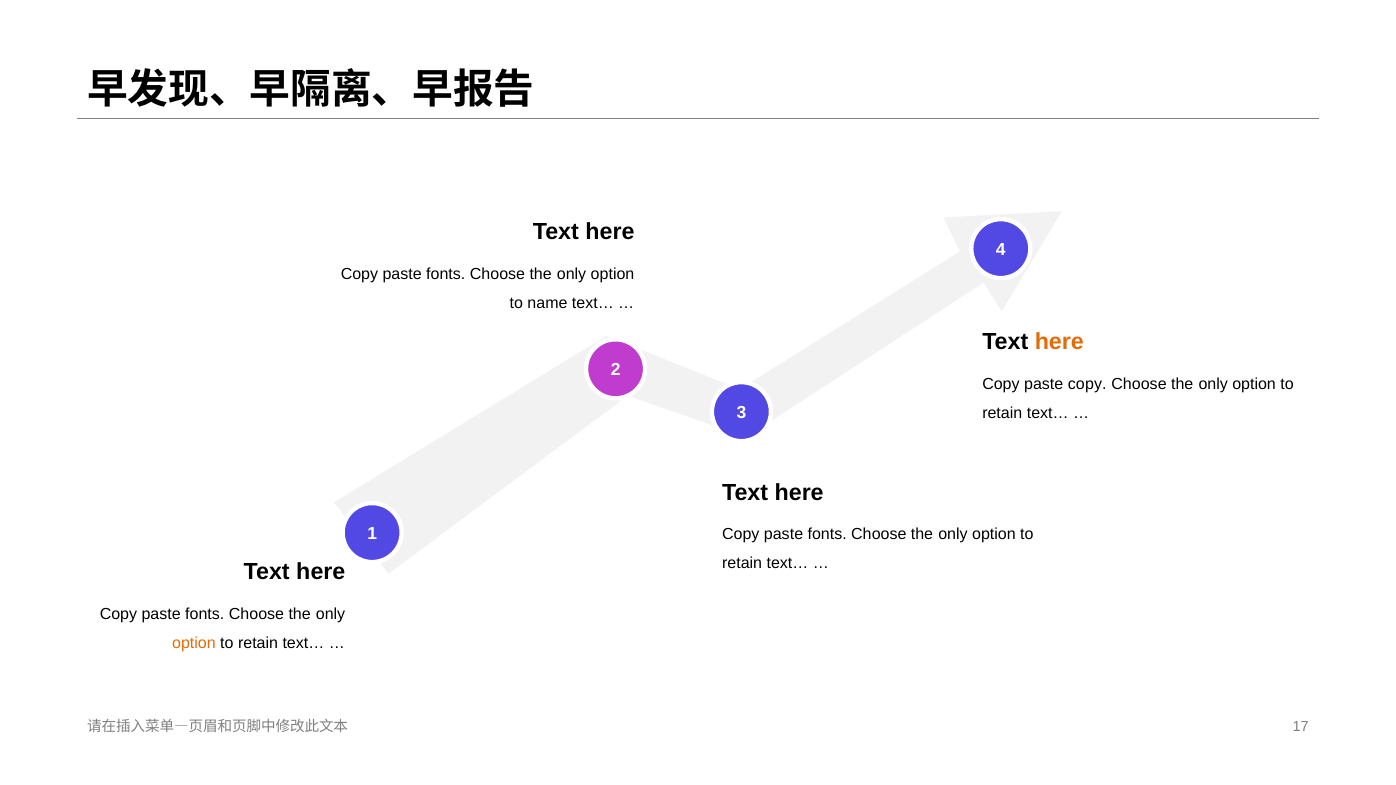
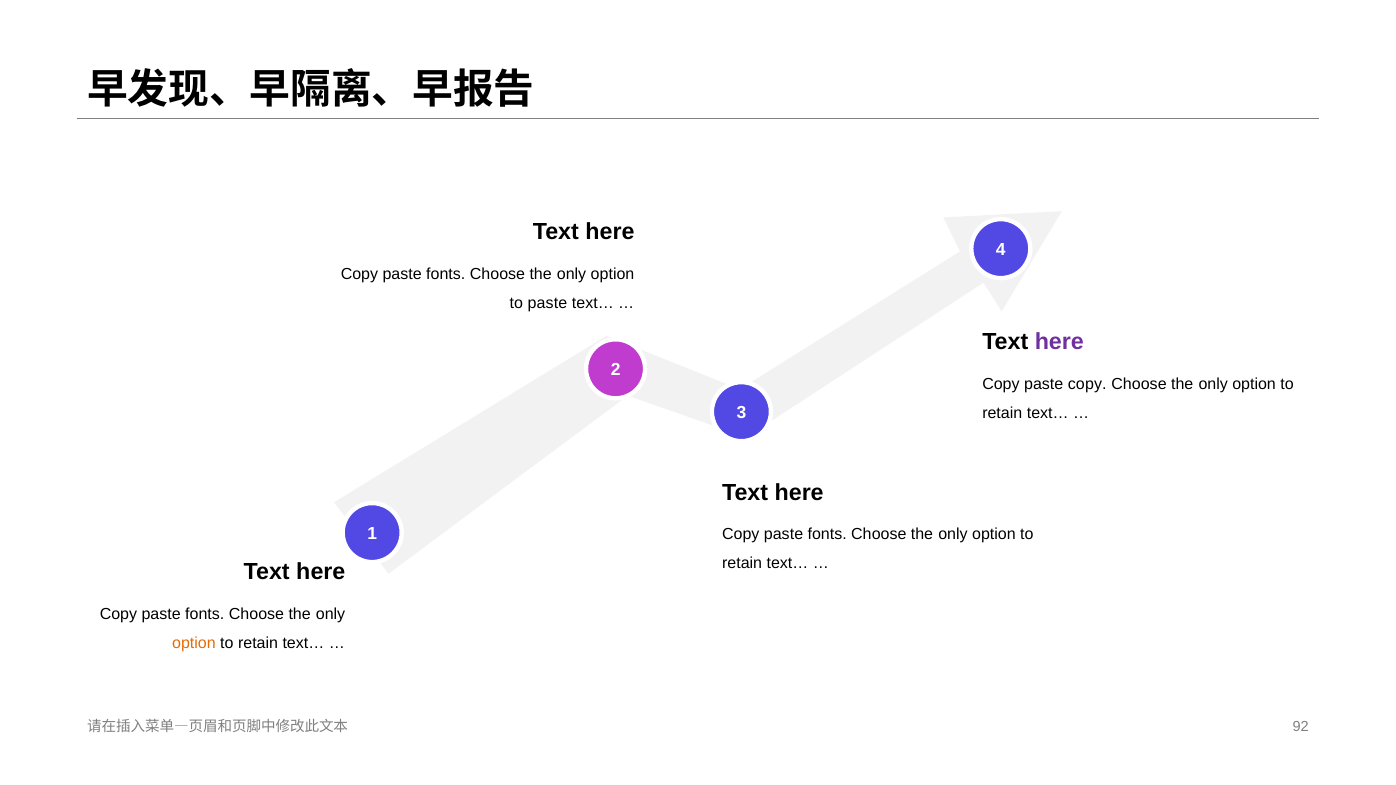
to name: name -> paste (547, 303)
here colour: orange -> purple (1059, 342)
17: 17 -> 92 (1301, 727)
